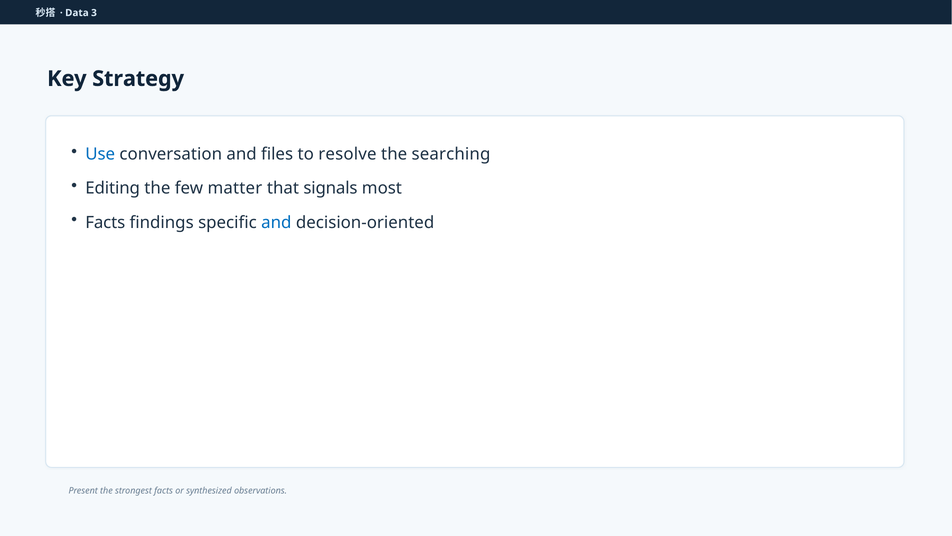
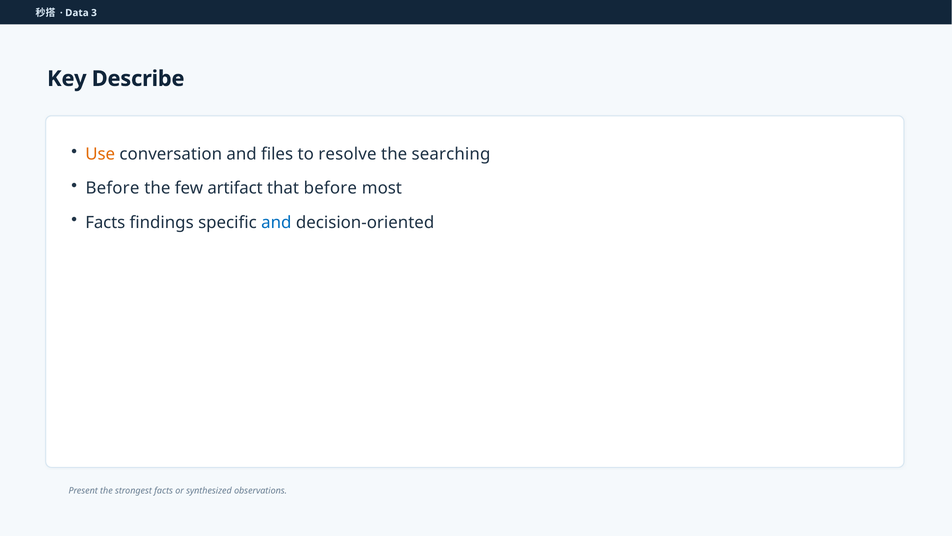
Strategy: Strategy -> Describe (138, 79)
Use colour: blue -> orange (100, 154)
Editing: Editing -> Before (112, 188)
matter: matter -> artifact (235, 188)
that signals: signals -> before (330, 188)
